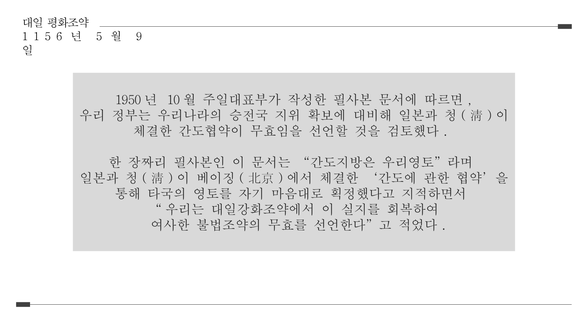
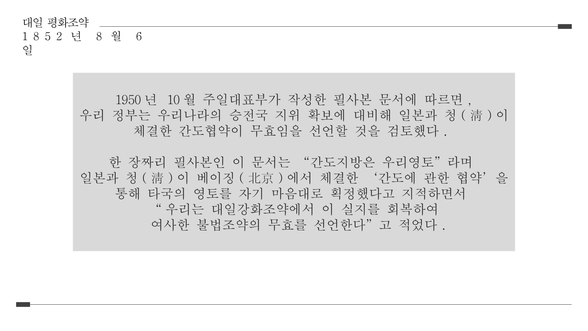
1 1: 1 -> 8 (36, 37)
6: 6 -> 2 (59, 37)
5: 5 -> 8 (99, 37)
9: 9 -> 6 (139, 37)
